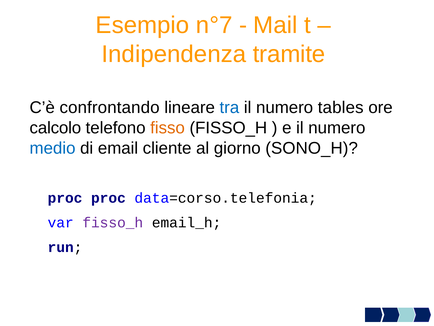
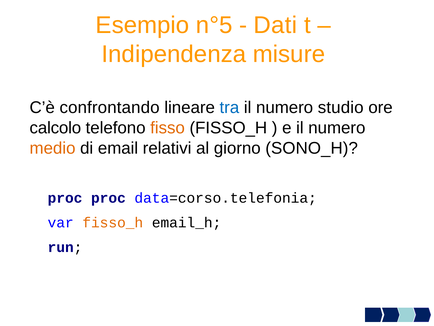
n°7: n°7 -> n°5 (214, 25)
Mail: Mail -> Dati (275, 25)
tramite: tramite -> misure (289, 54)
tables: tables -> studio (341, 107)
medio colour: blue -> orange (53, 148)
cliente: cliente -> relativi (167, 148)
fisso_h colour: purple -> orange (113, 222)
